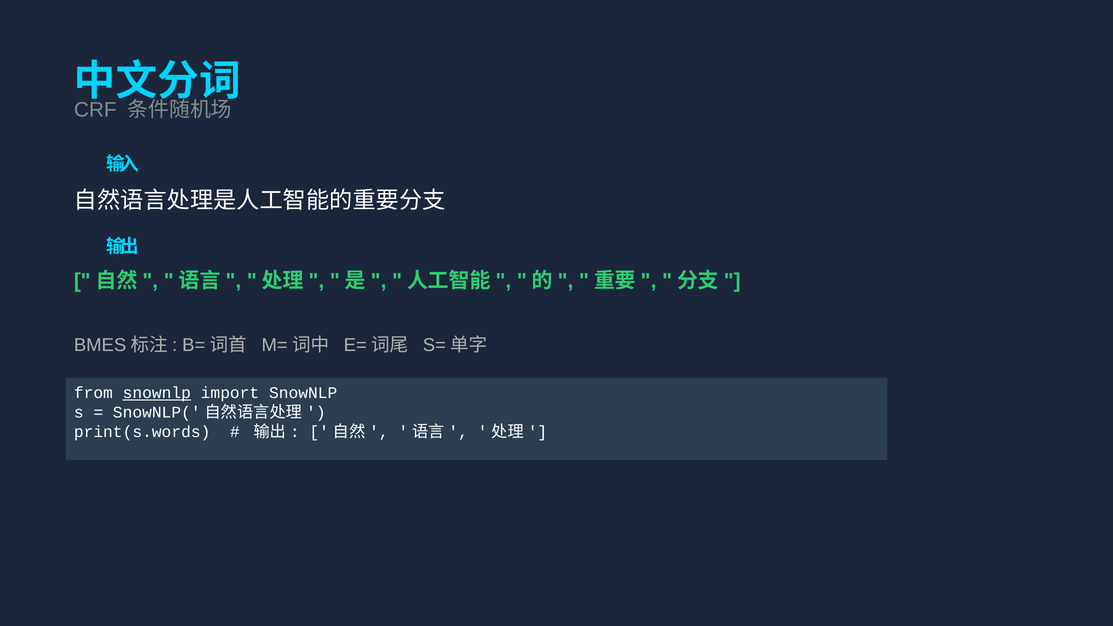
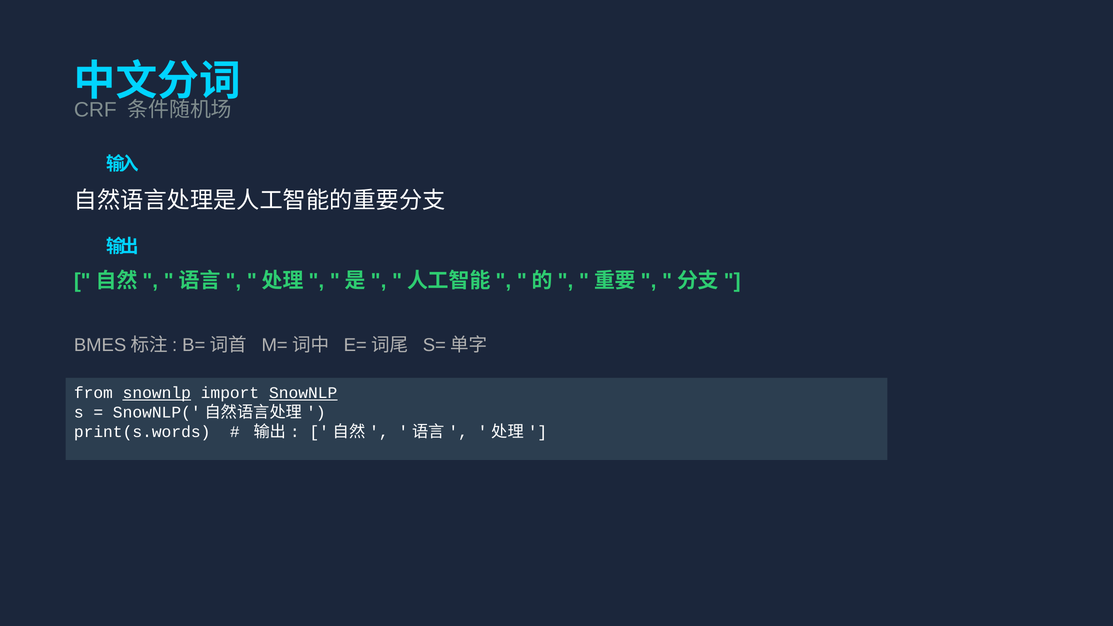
SnowNLP underline: none -> present (303, 393)
